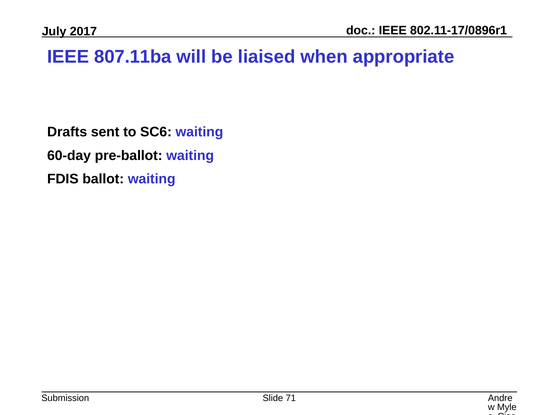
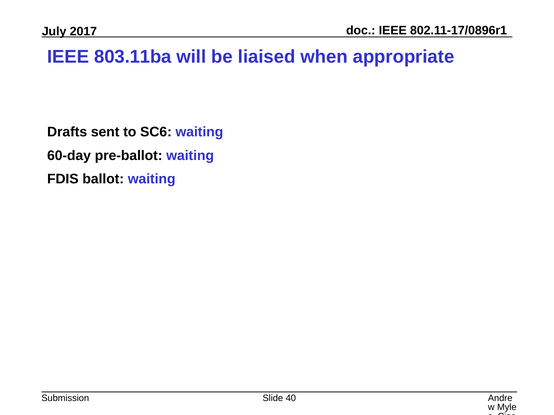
807.11ba: 807.11ba -> 803.11ba (133, 57)
71: 71 -> 40 (291, 398)
